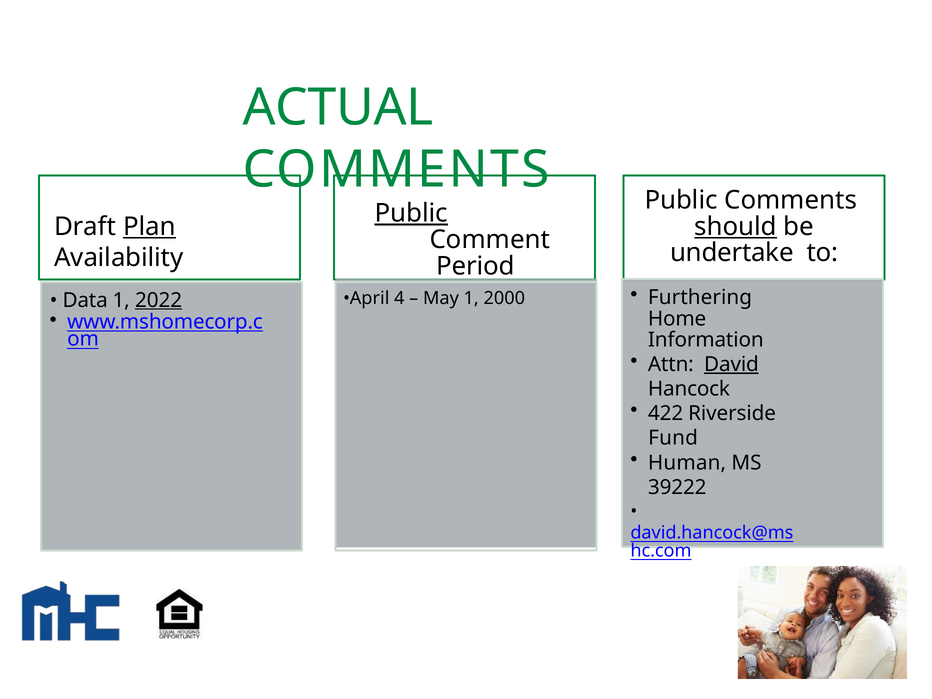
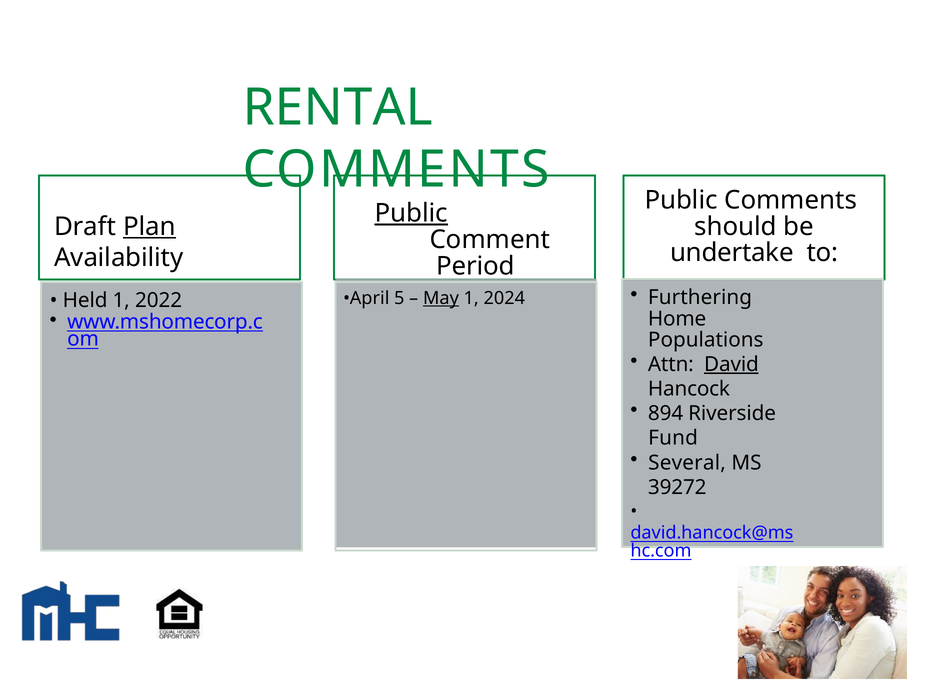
ACTUAL: ACTUAL -> RENTAL (338, 108)
should underline: present -> none (736, 227)
4: 4 -> 5 (399, 298)
May underline: none -> present (441, 298)
2000: 2000 -> 2024 (504, 298)
Data: Data -> Held (85, 300)
2022 underline: present -> none (159, 300)
Information: Information -> Populations (706, 340)
422: 422 -> 894 (666, 414)
Human: Human -> Several (687, 463)
39222: 39222 -> 39272 (677, 488)
